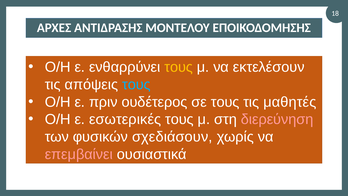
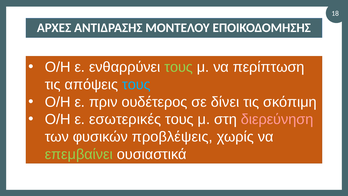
τους colour: yellow -> light green (179, 67)
εκτελέσουν: εκτελέσουν -> περίπτωση (269, 67)
σε τους: τους -> δίνει (225, 102)
μαθητές: μαθητές -> σκόπιμη (290, 102)
σχεδιάσουν: σχεδιάσουν -> προβλέψεις (172, 137)
επεμβαίνει colour: pink -> light green (79, 154)
